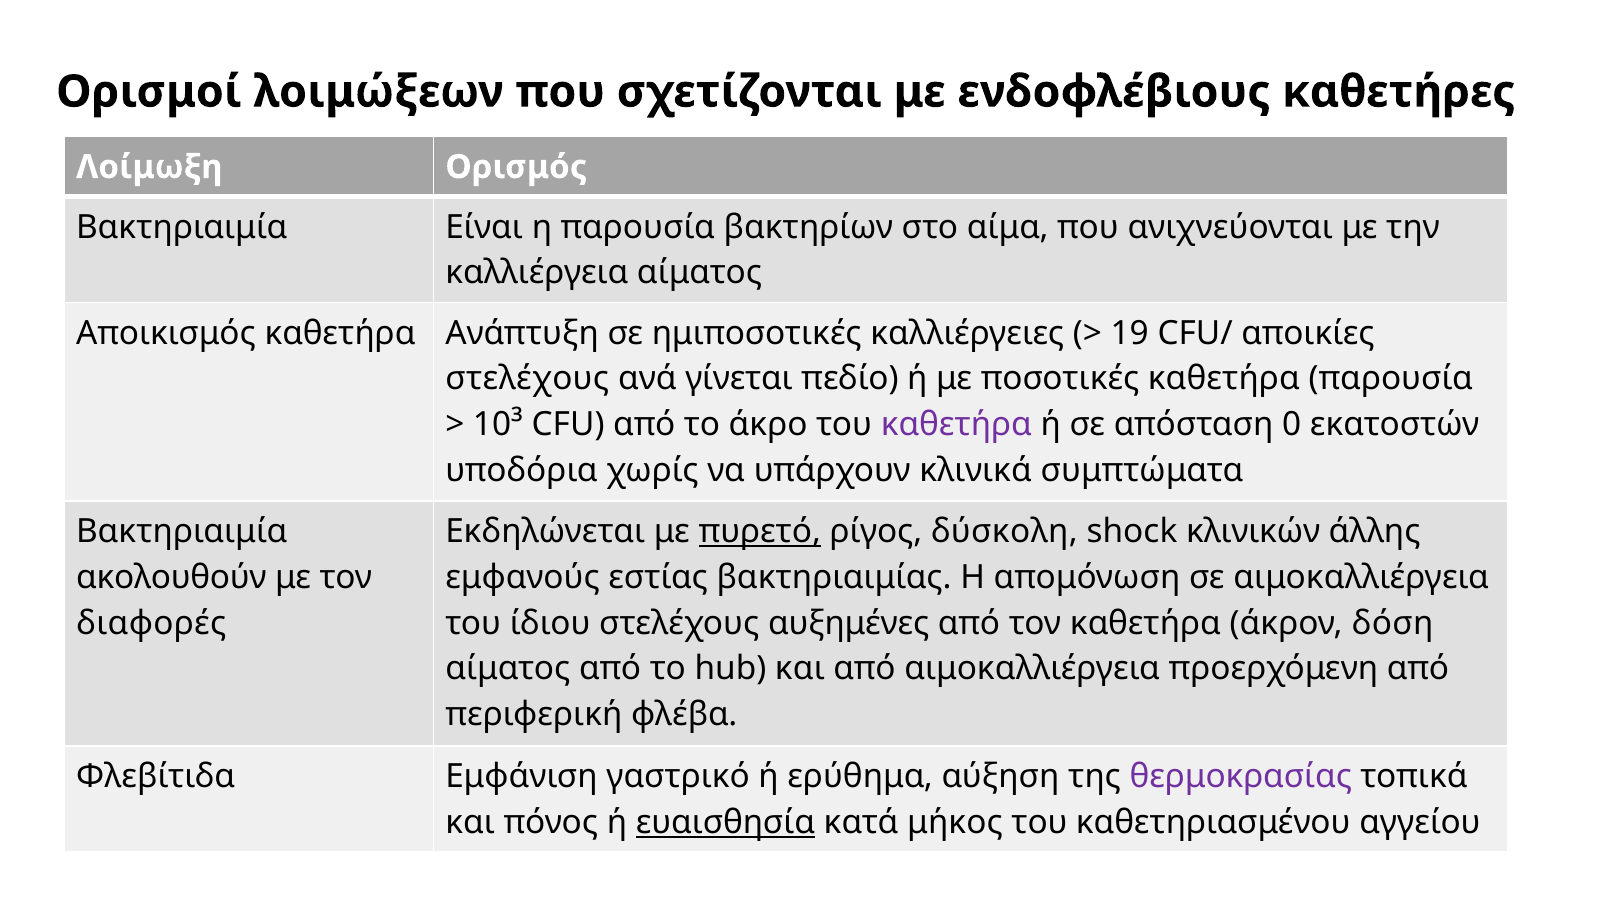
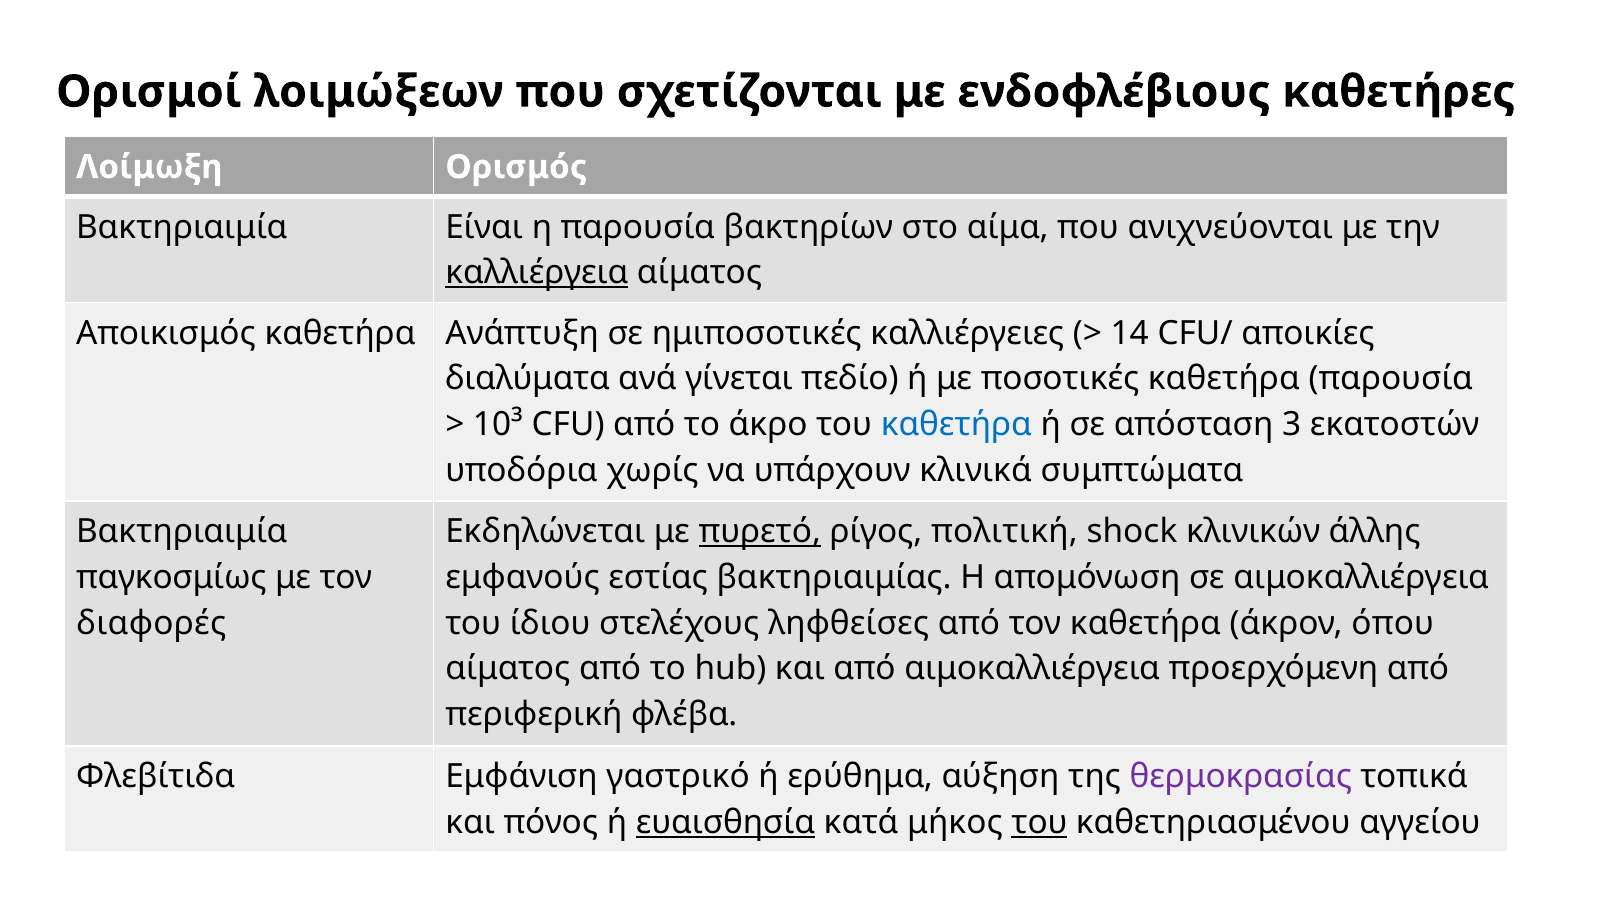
καλλιέργεια underline: none -> present (537, 273)
19: 19 -> 14 (1130, 333)
στελέχους: στελέχους -> διαλύματα (528, 379)
καθετήρα colour: purple -> blue (956, 424)
0: 0 -> 3 (1292, 424)
δύσκολη: δύσκολη -> πολιτική (1004, 532)
ακολουθούν: ακολουθούν -> παγκοσμίως (171, 577)
αυξημένες: αυξημένες -> ληφθείσες (849, 623)
δόση: δόση -> όπου (1393, 623)
του underline: none -> present (1039, 822)
